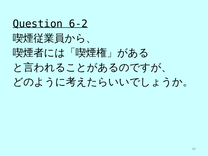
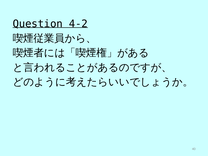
6-2: 6-2 -> 4-2 (78, 24)
